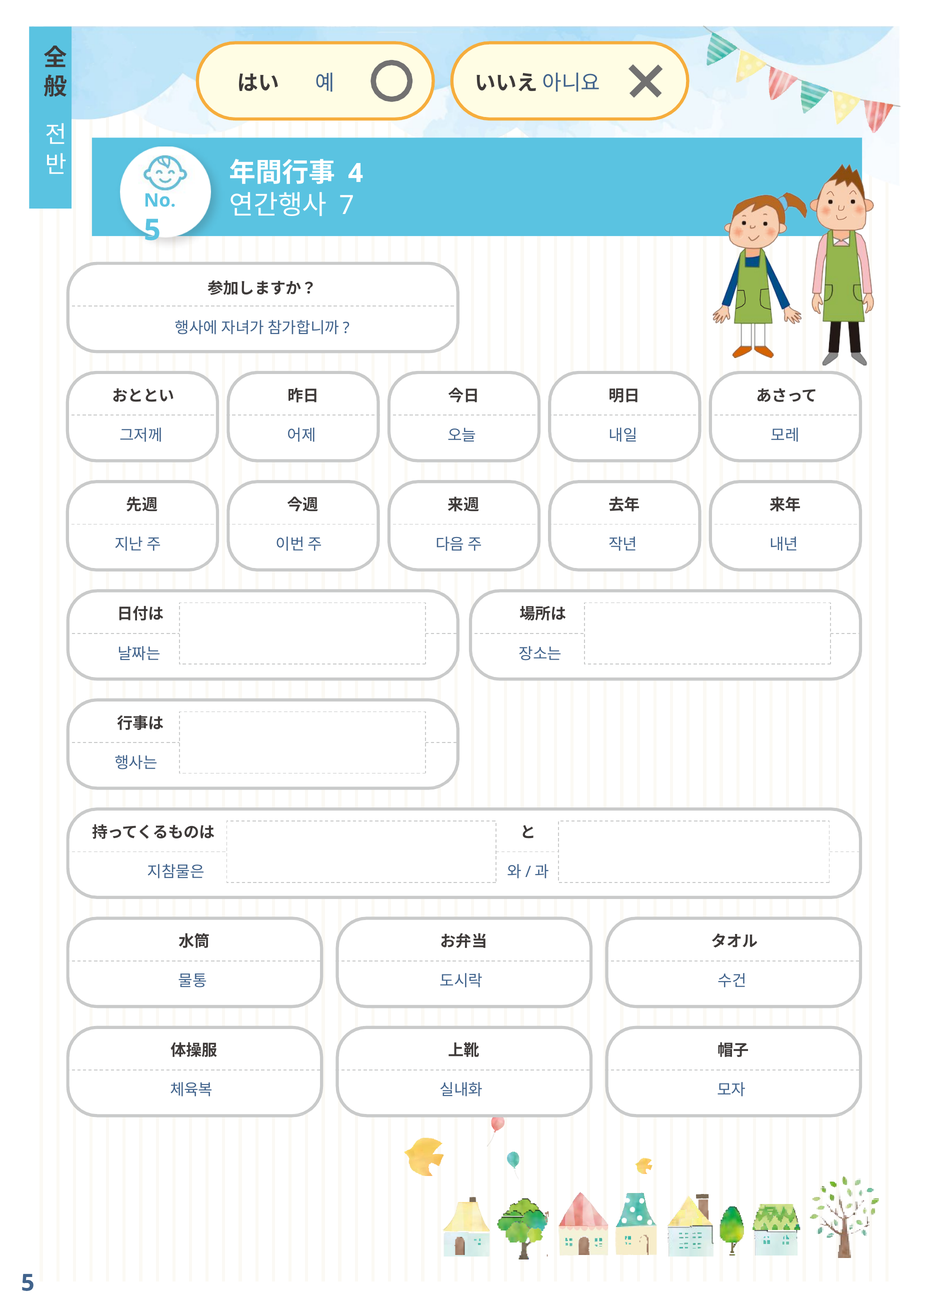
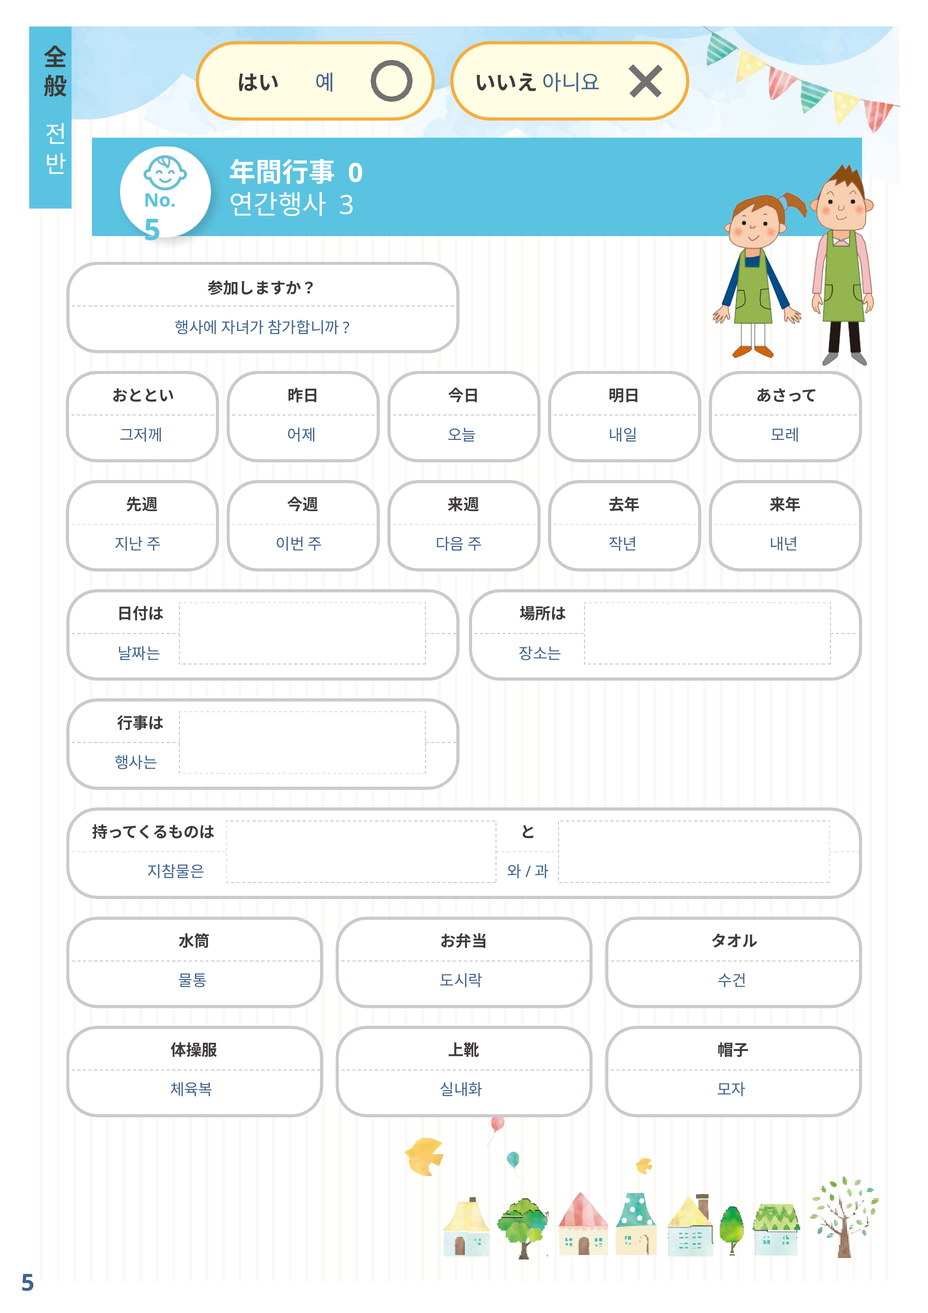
4: 4 -> 0 (356, 173)
7: 7 -> 3 (347, 205)
